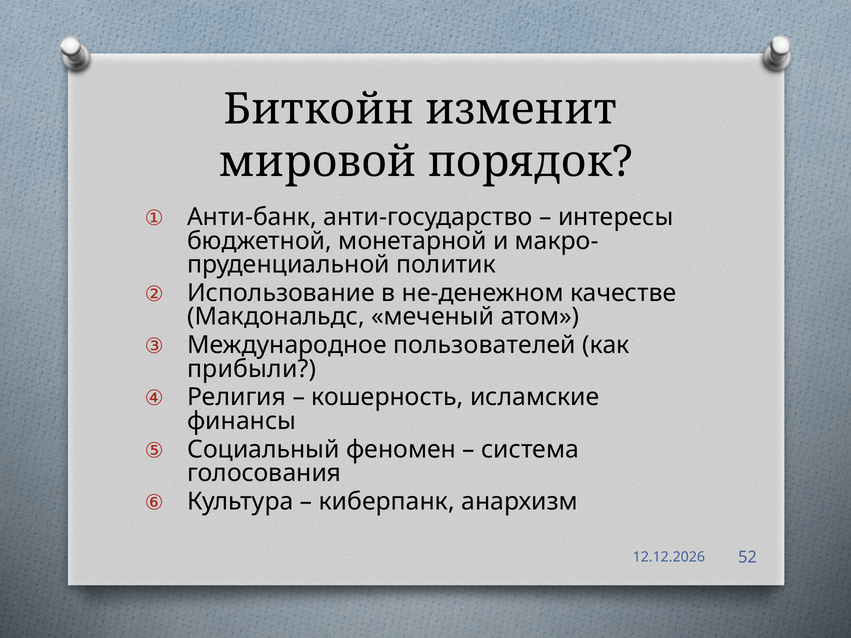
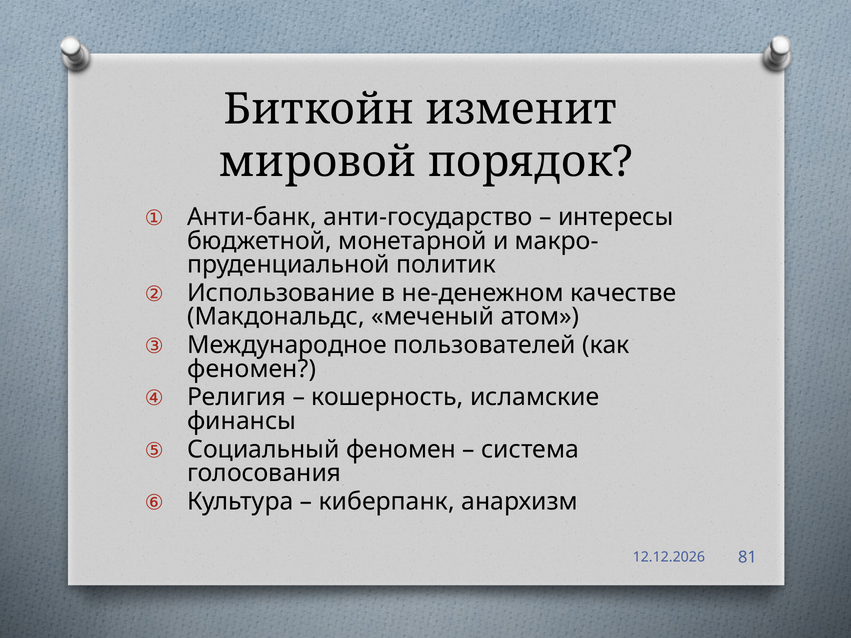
прибыли: прибыли -> феномен (252, 369)
52: 52 -> 81 (747, 557)
